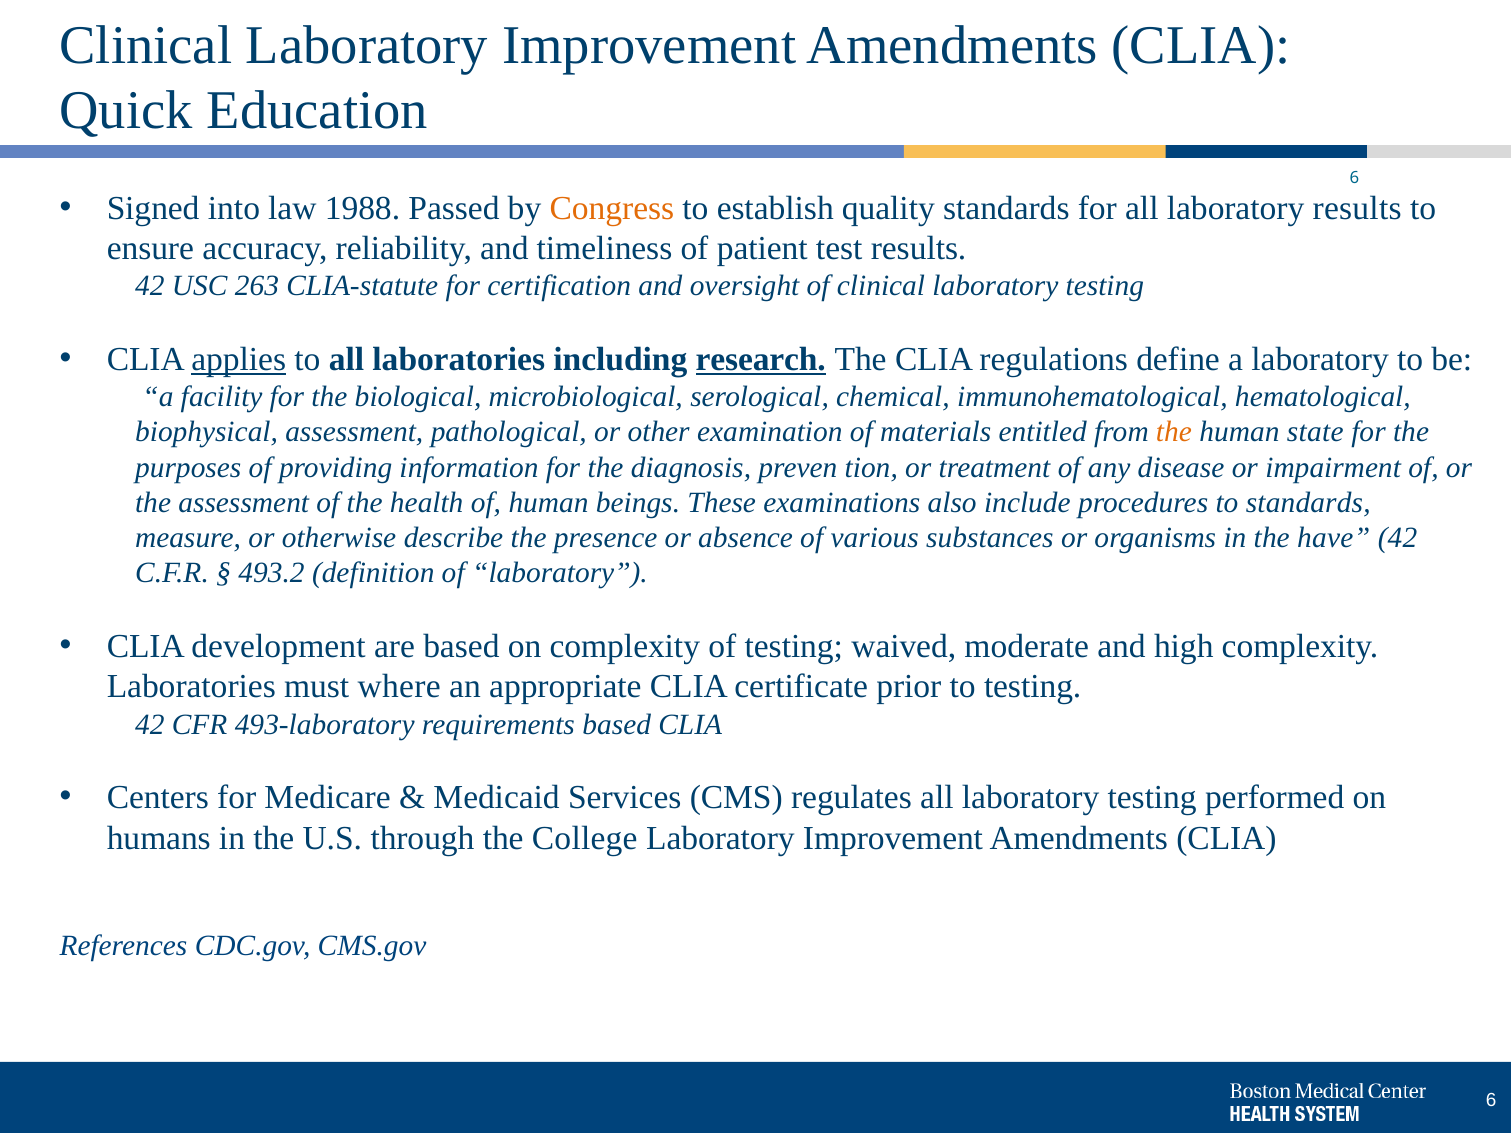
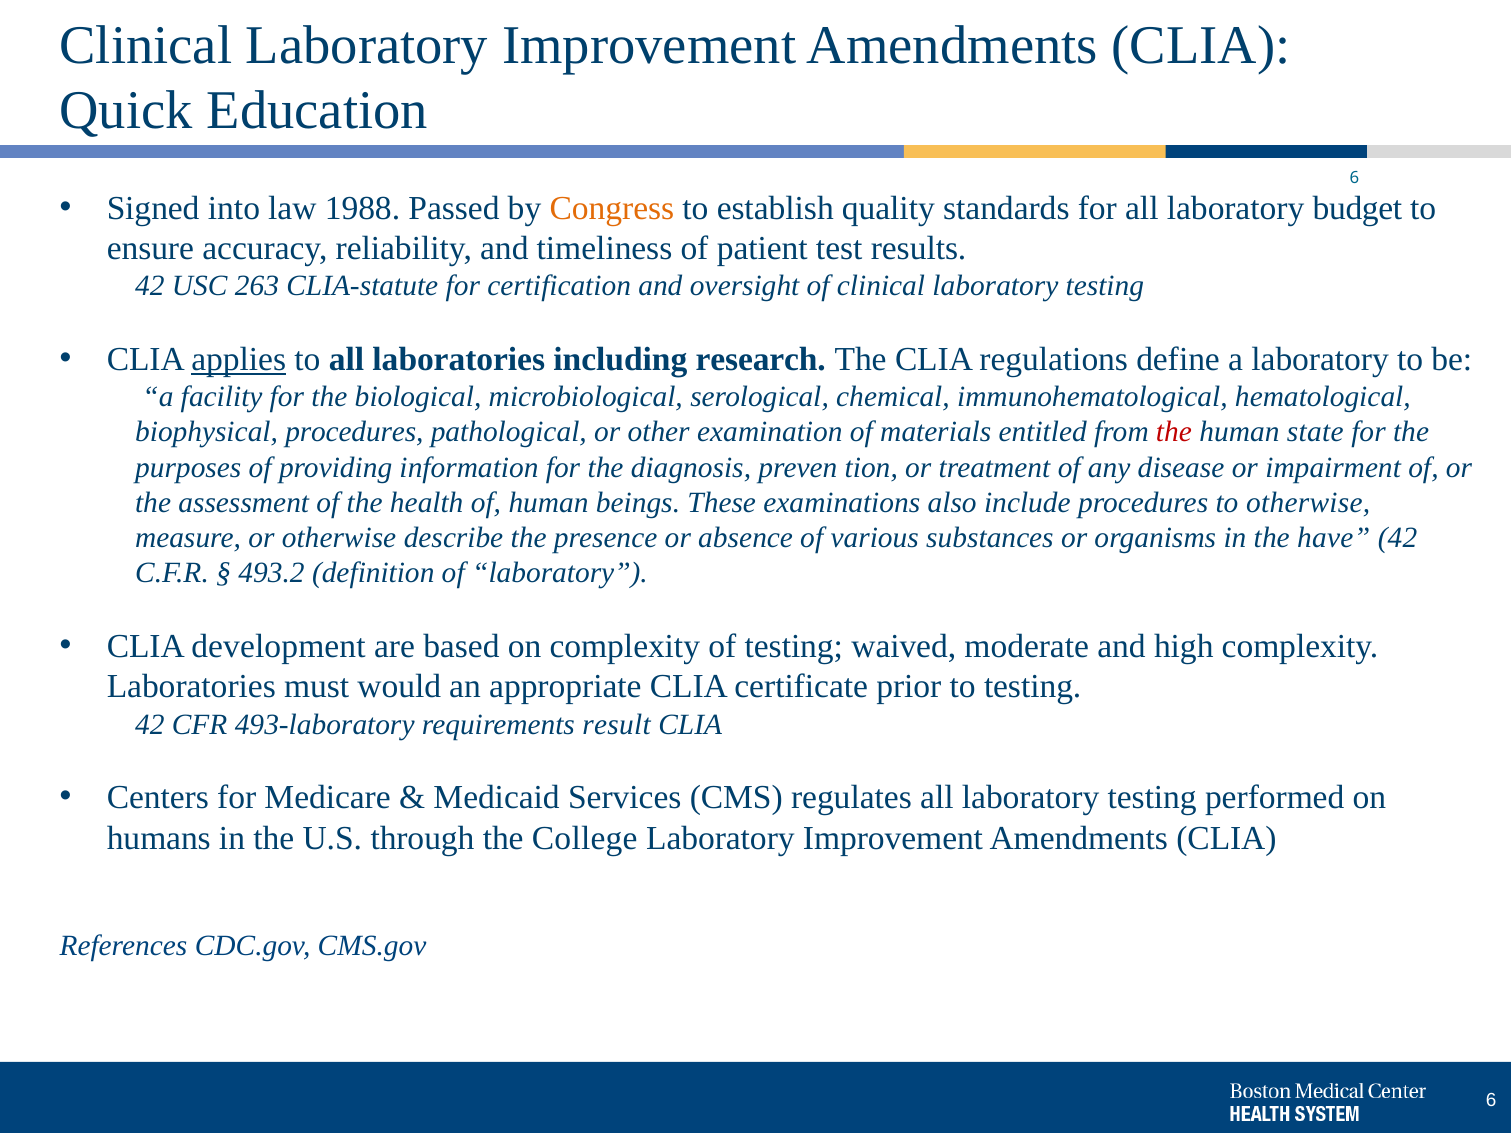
laboratory results: results -> budget (1357, 208)
research underline: present -> none (761, 360)
biophysical assessment: assessment -> procedures (354, 432)
the colour: orange -> red (1174, 432)
to standards: standards -> otherwise (1308, 503)
where: where -> would (399, 687)
requirements based: based -> result (617, 725)
